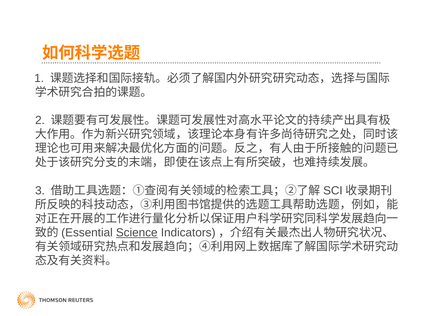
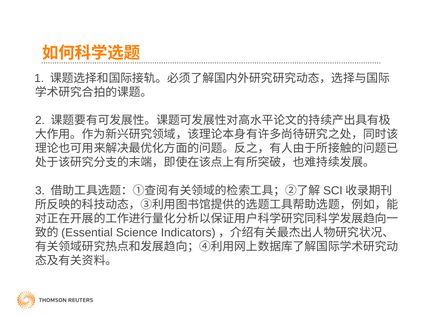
Science underline: present -> none (137, 233)
